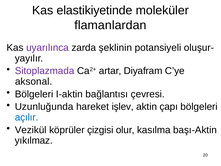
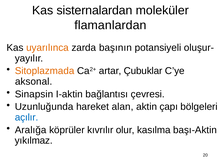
elastikiyetinde: elastikiyetinde -> sisternalardan (95, 10)
uyarılınca colour: purple -> orange (47, 48)
şeklinin: şeklinin -> başının (115, 48)
Sitoplazmada colour: purple -> orange (45, 71)
Diyafram: Diyafram -> Çubuklar (143, 71)
Bölgeleri: Bölgeleri -> Sinapsin (34, 94)
işlev: işlev -> alan (123, 107)
Vezikül: Vezikül -> Aralığa (31, 130)
çizgisi: çizgisi -> kıvrılır (100, 130)
